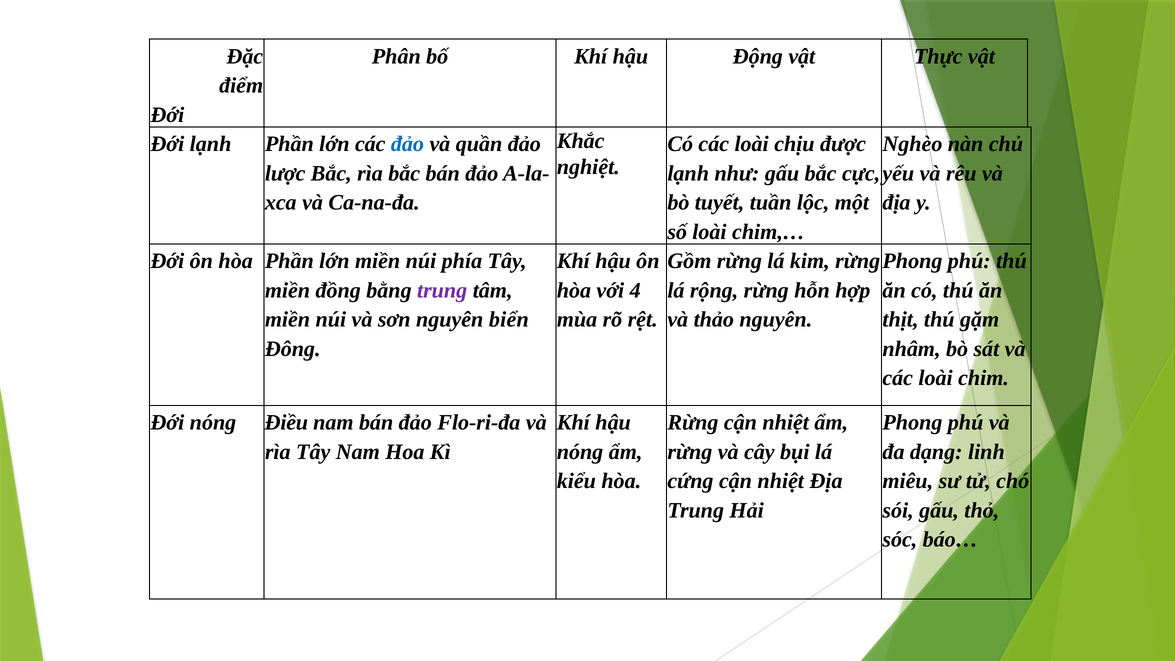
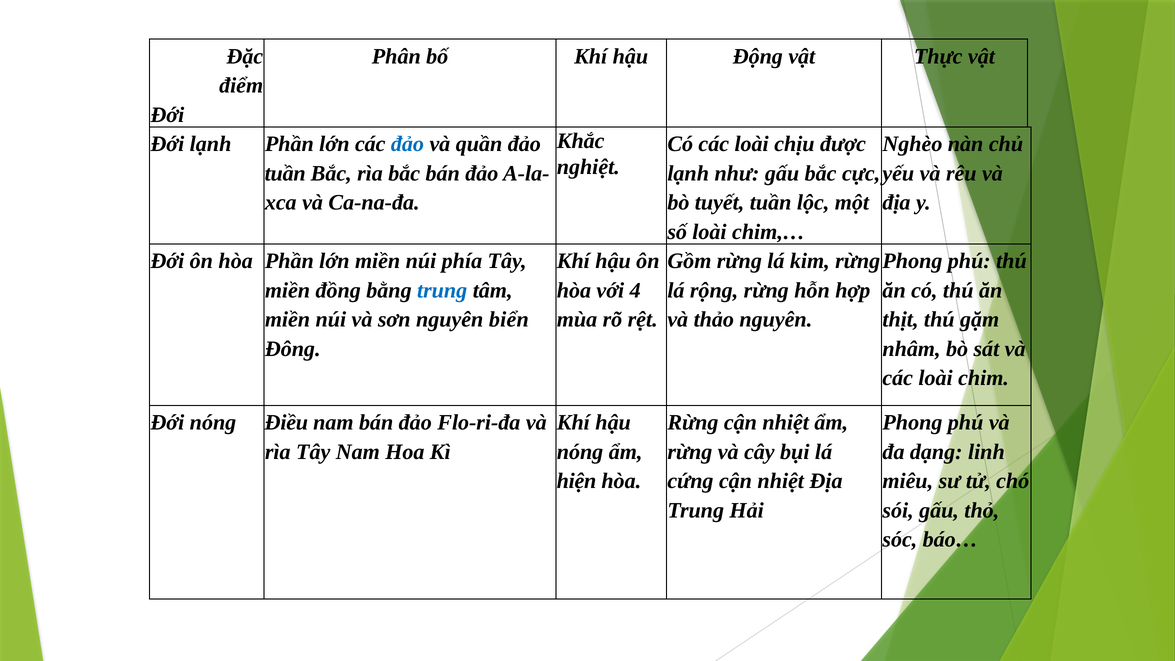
lược: lược -> tuần (285, 173)
trung colour: purple -> blue (442, 290)
kiểu: kiểu -> hiện (576, 481)
